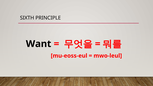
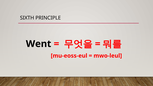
Want: Want -> Went (39, 44)
